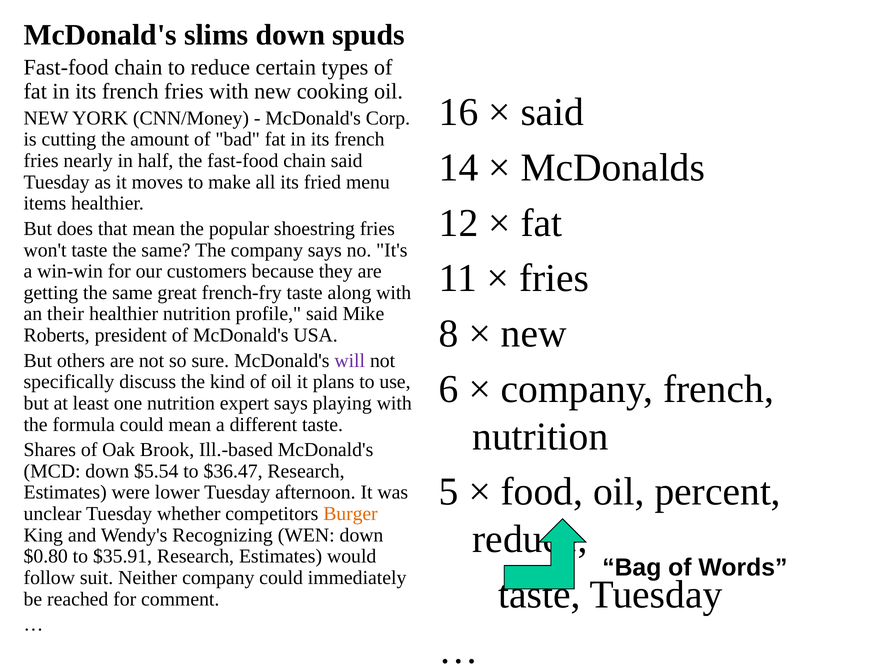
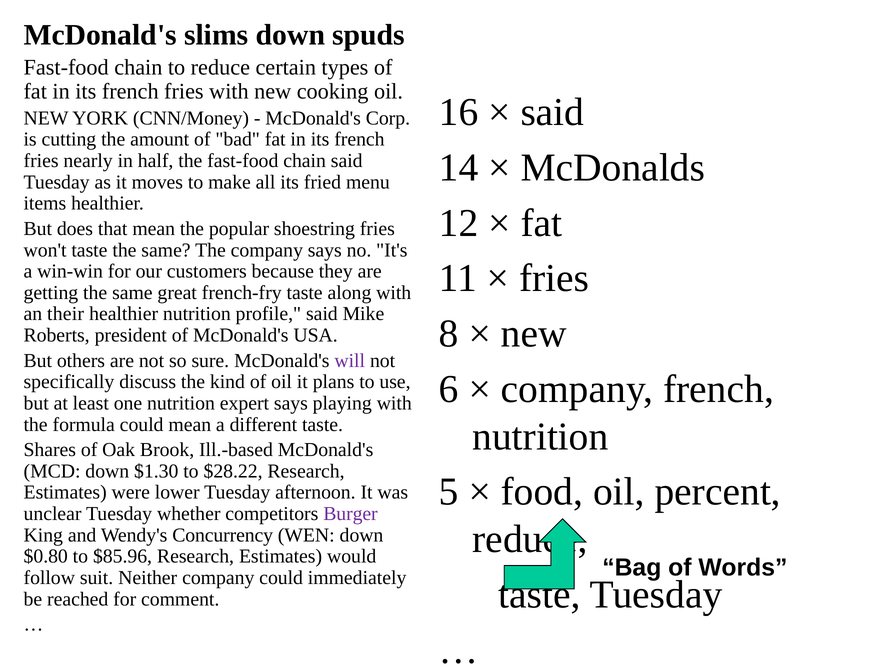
$5.54: $5.54 -> $1.30 (156, 471)
$36.47: $36.47 -> $28.22 (233, 471)
Burger colour: orange -> purple (350, 514)
Recognizing: Recognizing -> Concurrency (223, 536)
$35.91: $35.91 -> $85.96 (123, 557)
